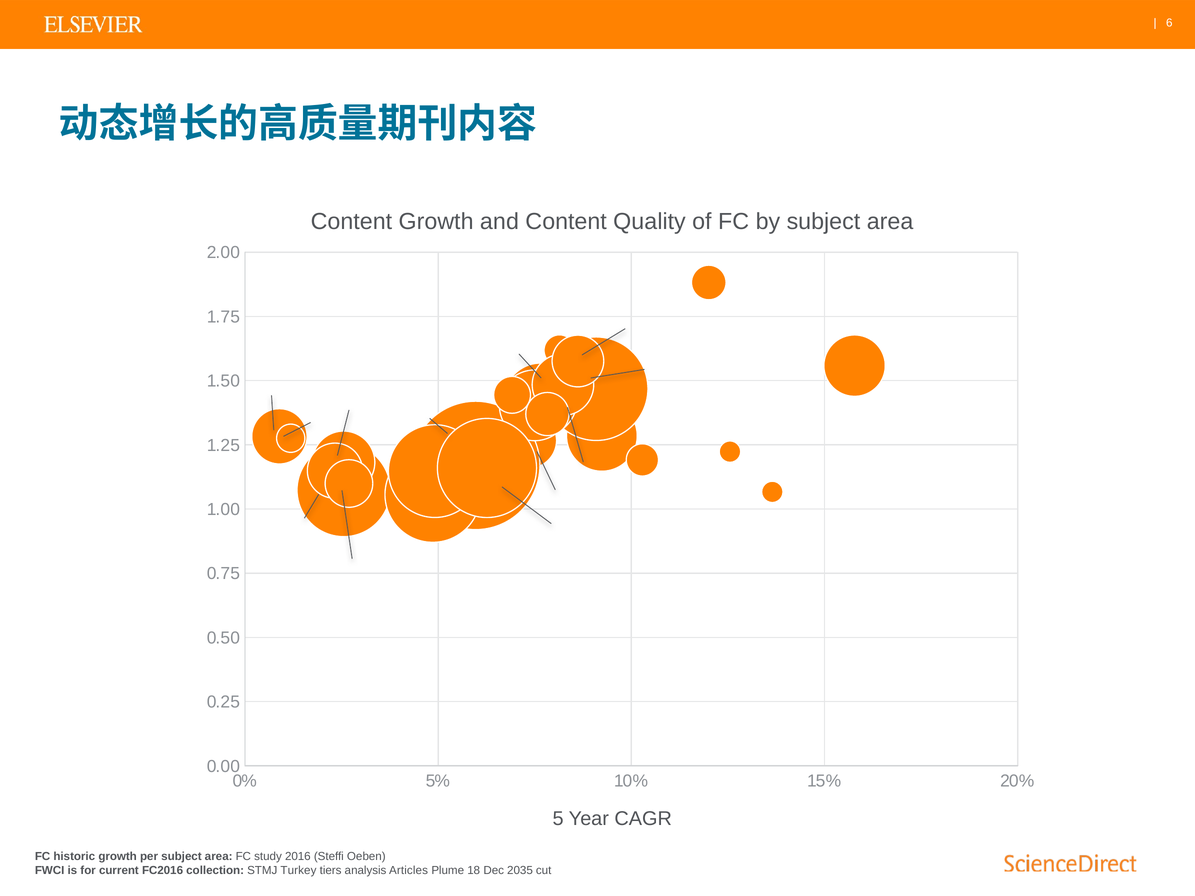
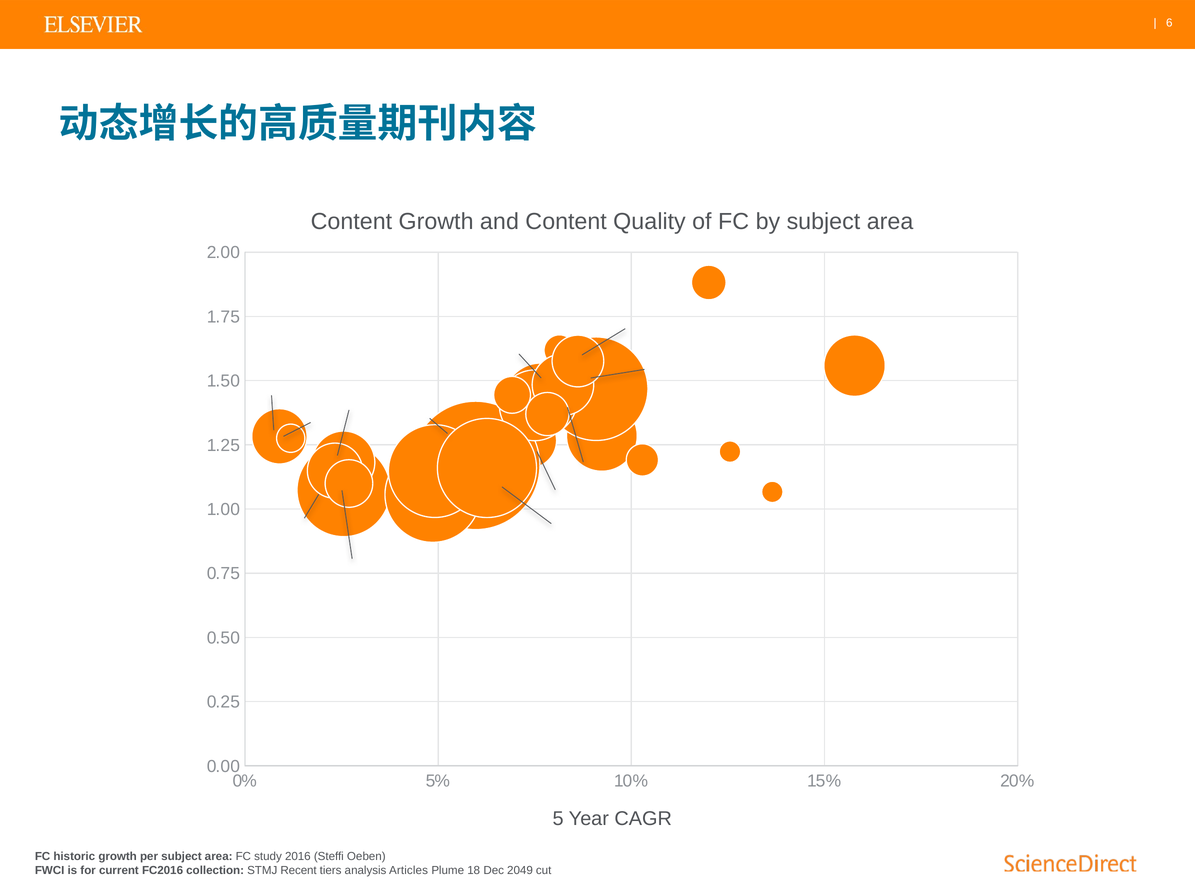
Turkey: Turkey -> Recent (299, 871)
2035: 2035 -> 2049 (520, 871)
